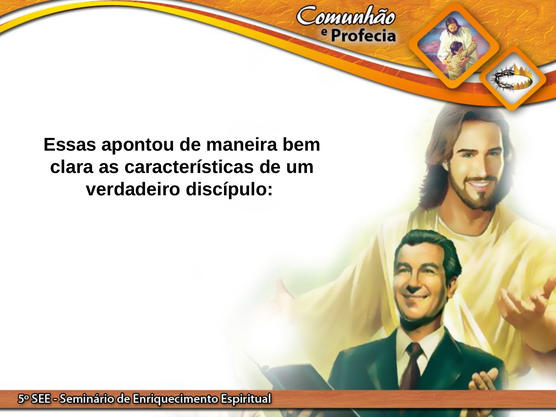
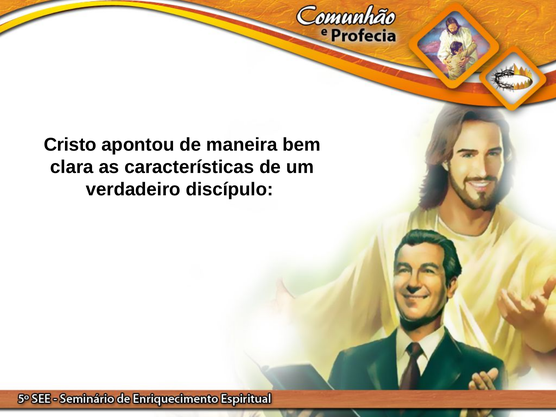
Essas: Essas -> Cristo (70, 145)
